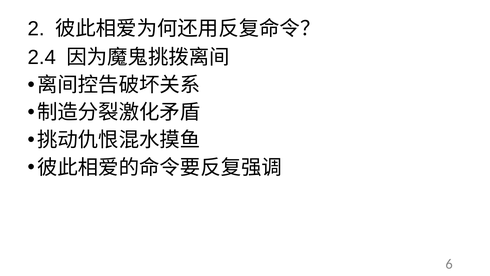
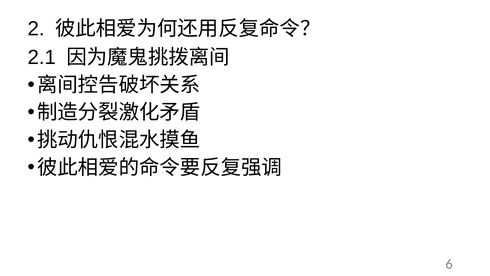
2.4: 2.4 -> 2.1 (42, 57)
